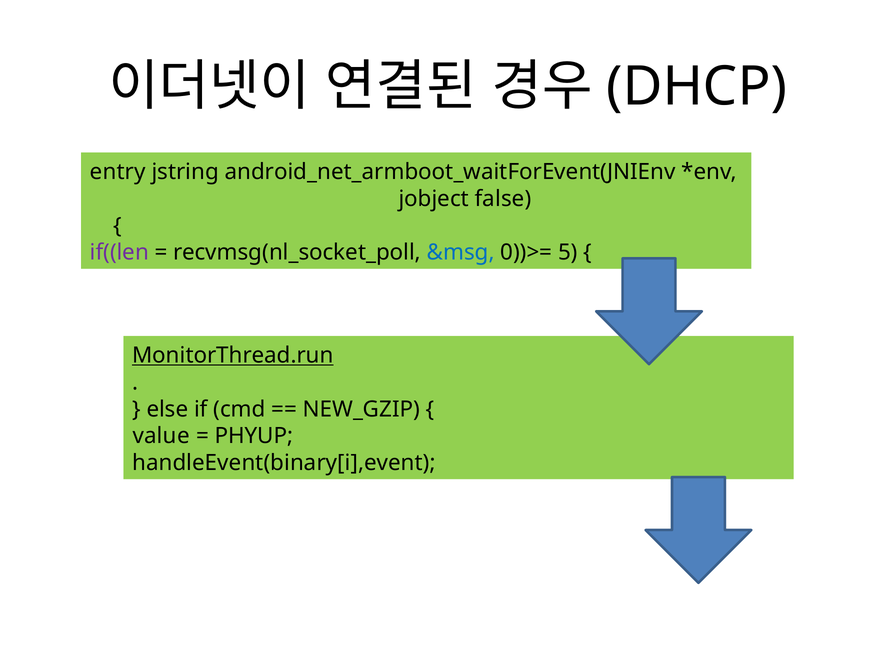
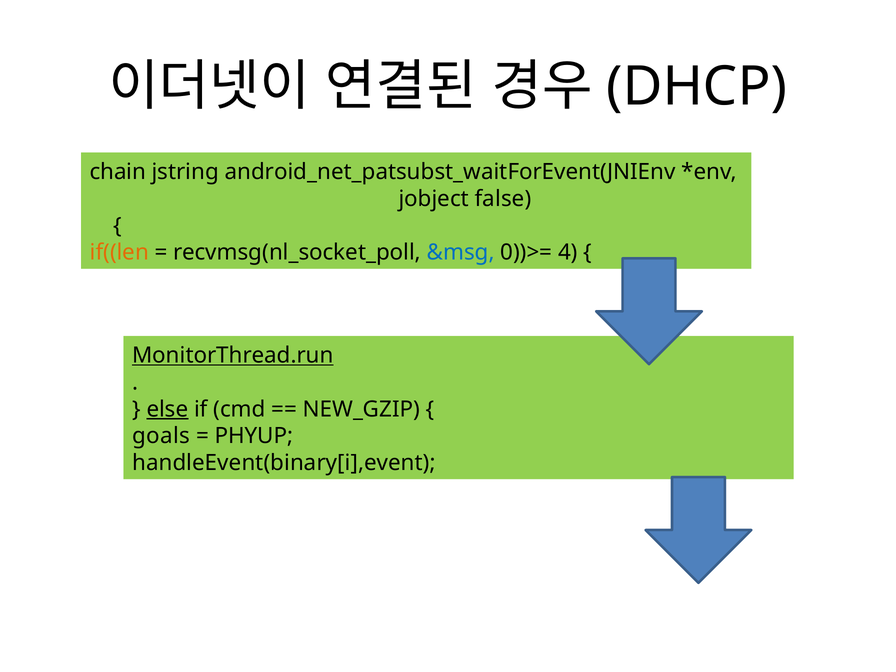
entry: entry -> chain (118, 172)
android_net_armboot_waitForEvent(JNIEnv: android_net_armboot_waitForEvent(JNIEnv -> android_net_patsubst_waitForEvent(JNIEnv (450, 172)
if((len colour: purple -> orange (119, 253)
5: 5 -> 4 (568, 253)
else underline: none -> present (167, 409)
value: value -> goals (161, 436)
